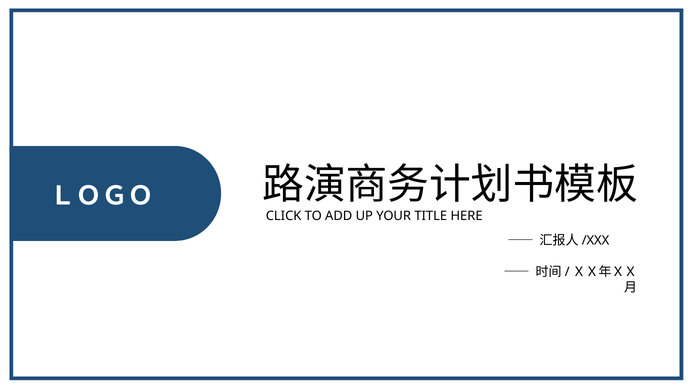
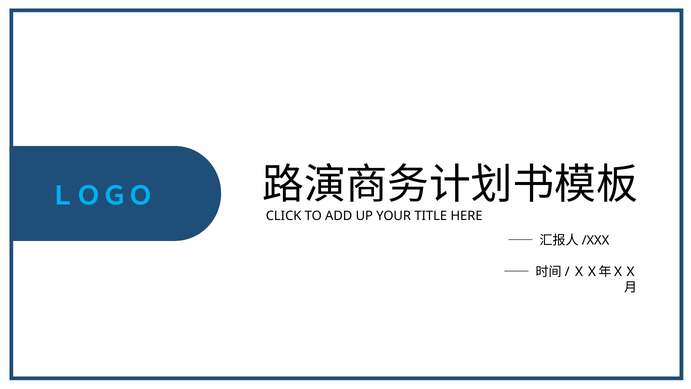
ＬＯＧＯ colour: white -> light blue (102, 196)
